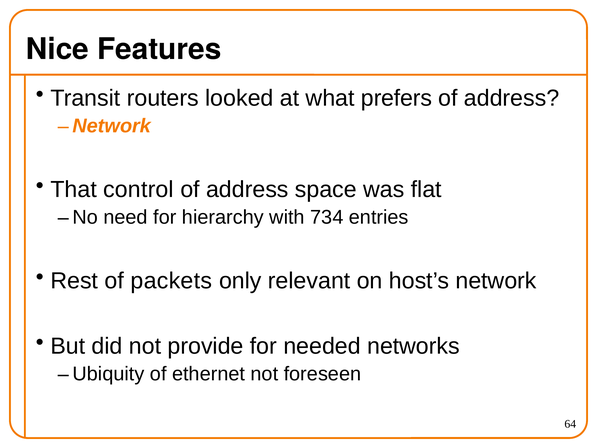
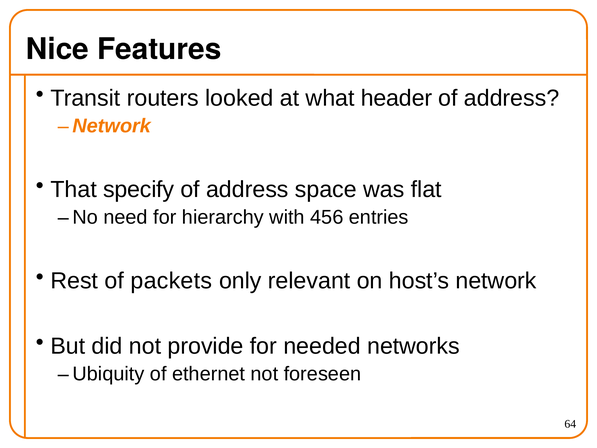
prefers: prefers -> header (397, 98)
control: control -> specify (139, 189)
734: 734 -> 456 (327, 217)
